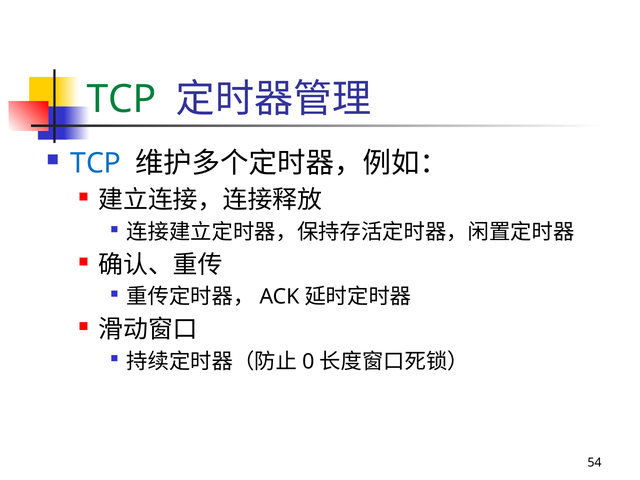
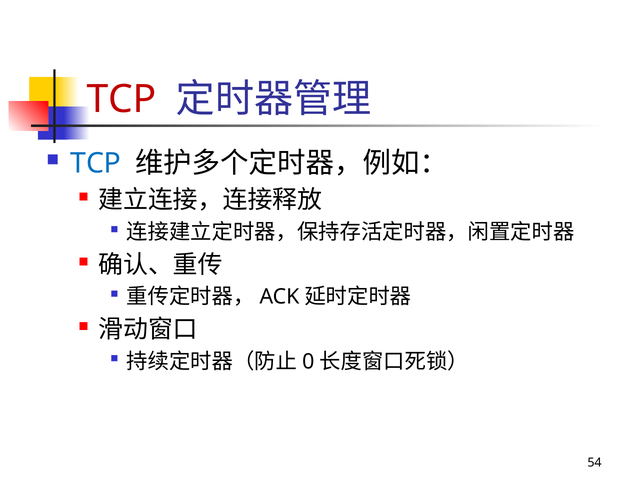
TCP colour: green -> red (122, 99)
